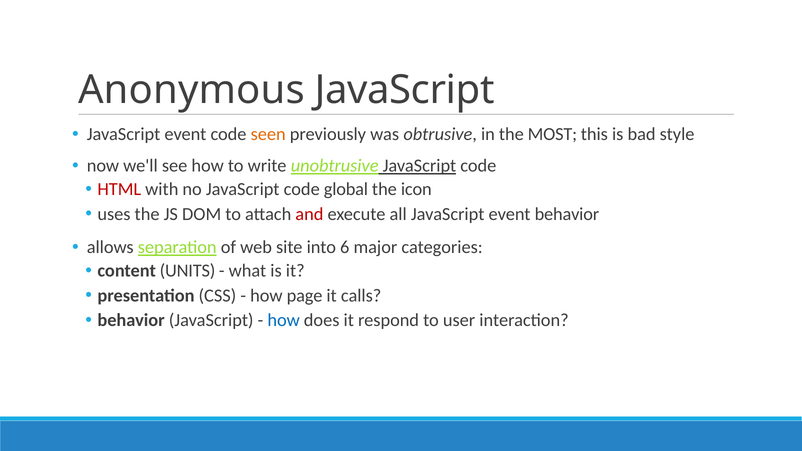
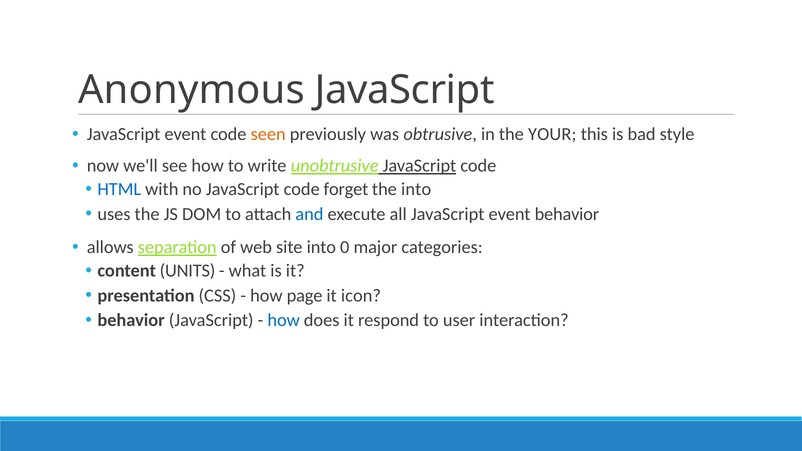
MOST: MOST -> YOUR (552, 134)
HTML colour: red -> blue (119, 189)
global: global -> forget (346, 189)
the icon: icon -> into (416, 189)
and colour: red -> blue (309, 214)
6: 6 -> 0 (345, 247)
calls: calls -> icon (361, 296)
